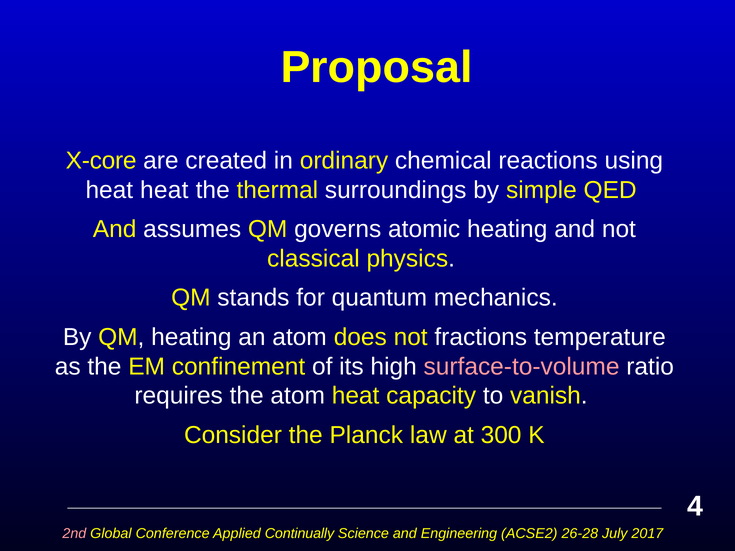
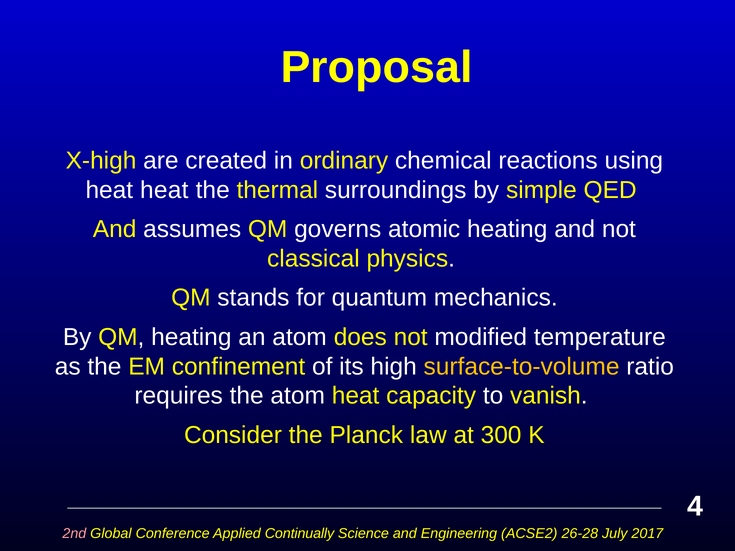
X-core: X-core -> X-high (101, 161)
fractions: fractions -> modified (481, 337)
surface-to-volume colour: pink -> yellow (522, 367)
